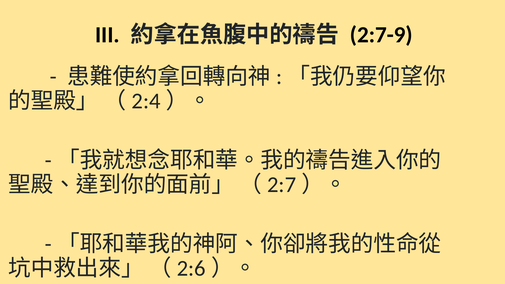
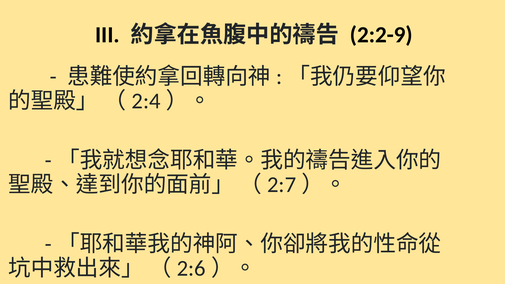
2:7-9: 2:7-9 -> 2:2-9 (381, 35)
